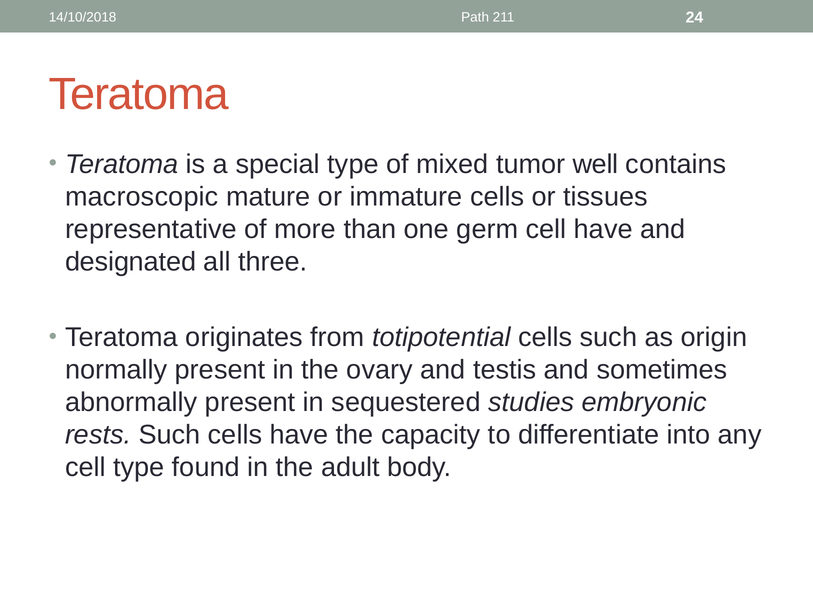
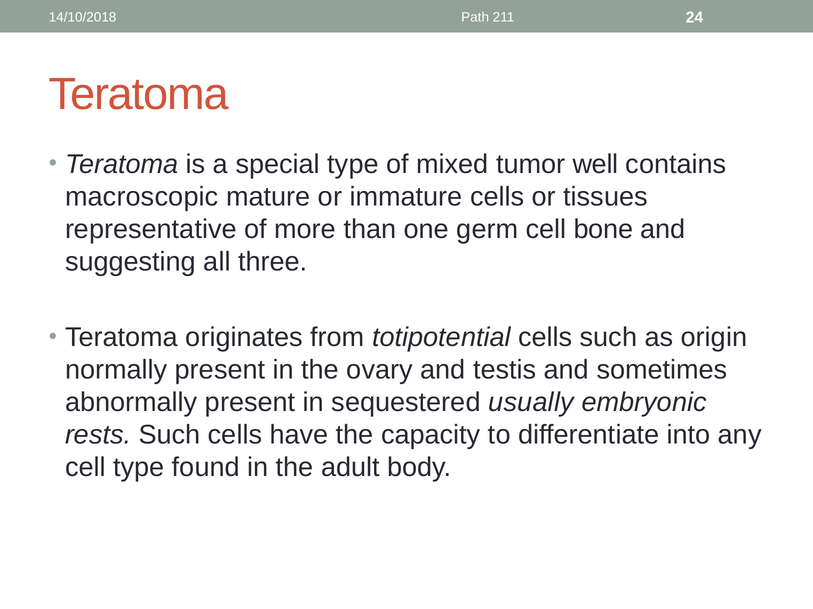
cell have: have -> bone (603, 230)
designated: designated -> suggesting (130, 262)
studies: studies -> usually (531, 403)
